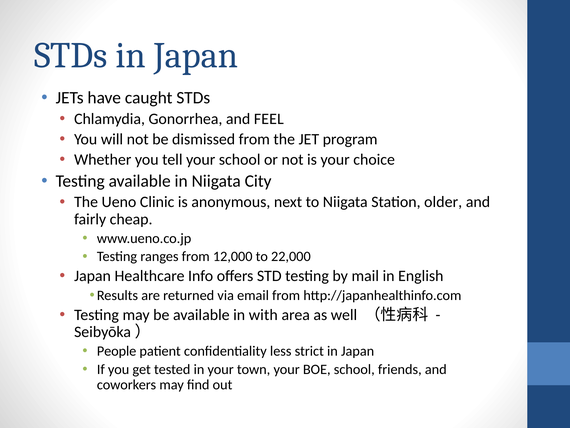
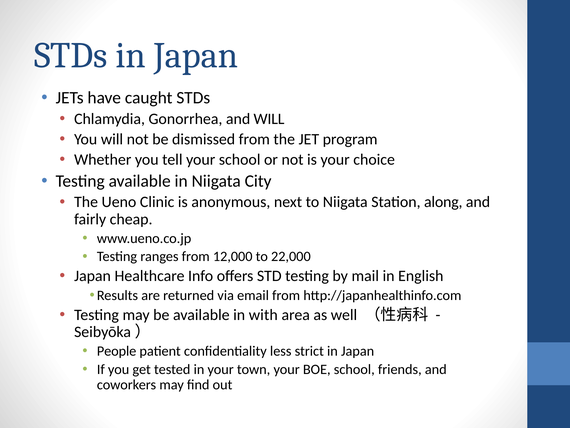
and FEEL: FEEL -> WILL (269, 119)
older: older -> along (443, 202)
